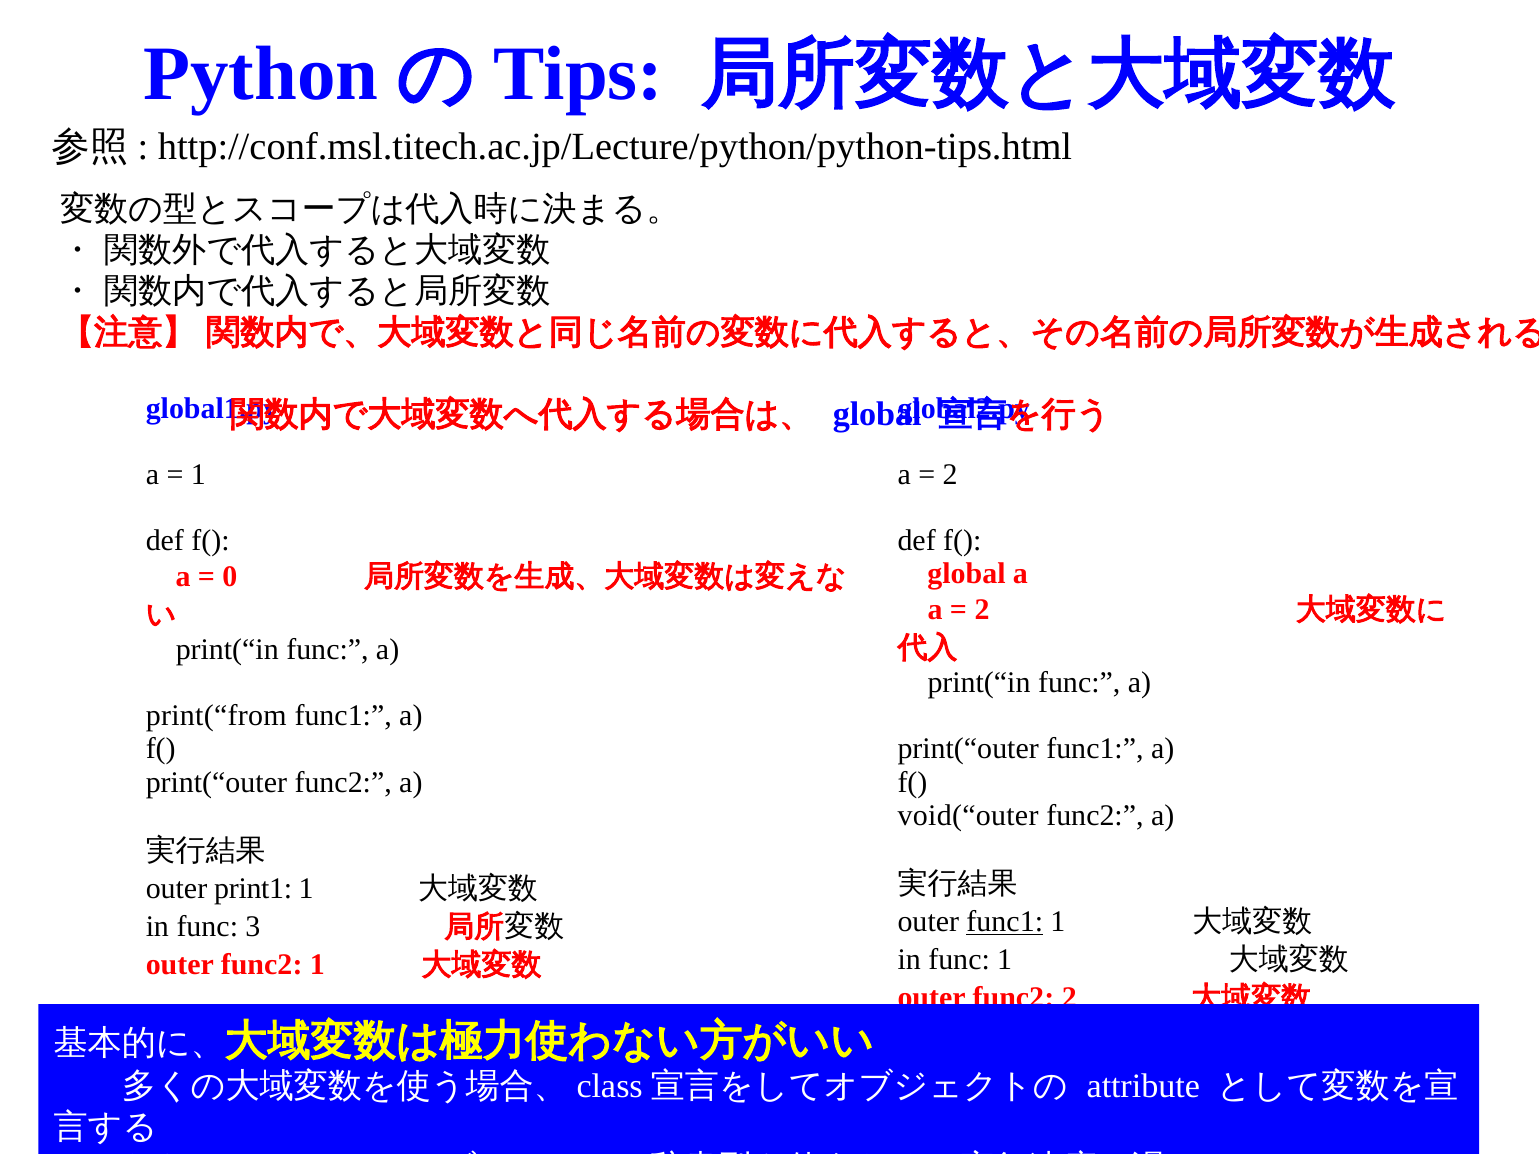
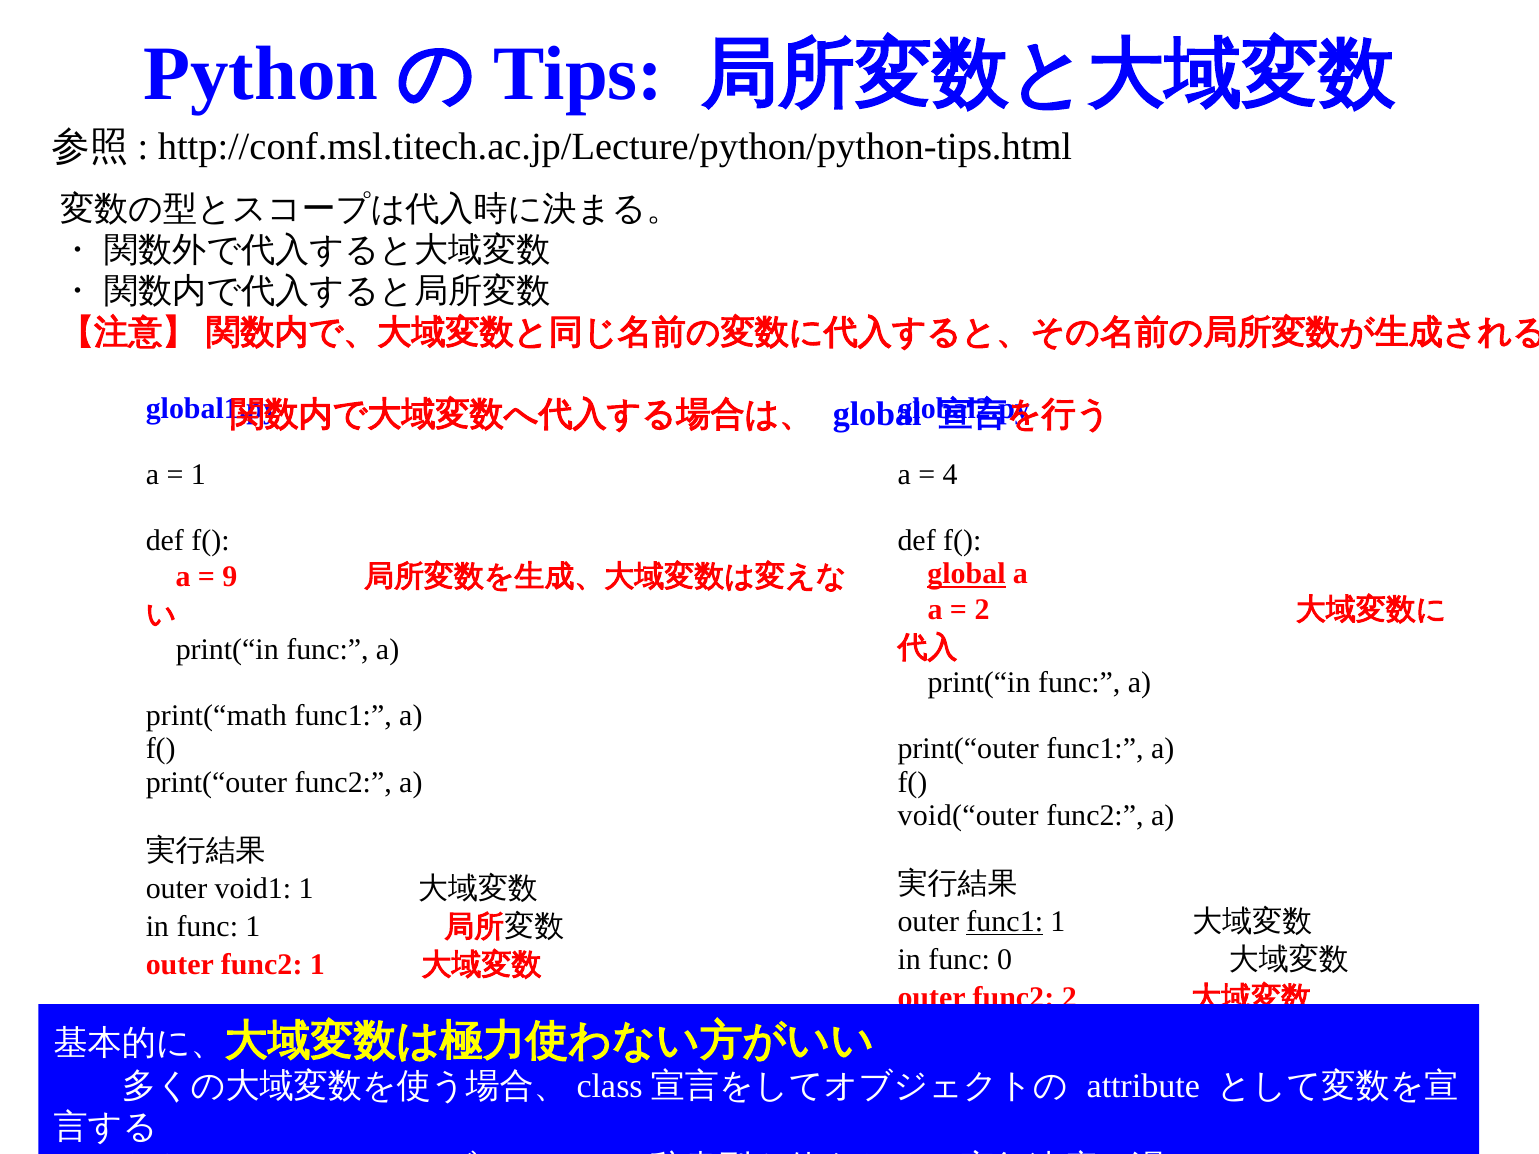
2: 2 -> 4 (950, 475)
global underline: none -> present (966, 574)
0: 0 -> 9 (230, 576)
print(“from: print(“from -> print(“math (216, 716)
print1: print1 -> void1 (253, 889)
func 3: 3 -> 1 (253, 927)
func 1: 1 -> 0 (1005, 960)
